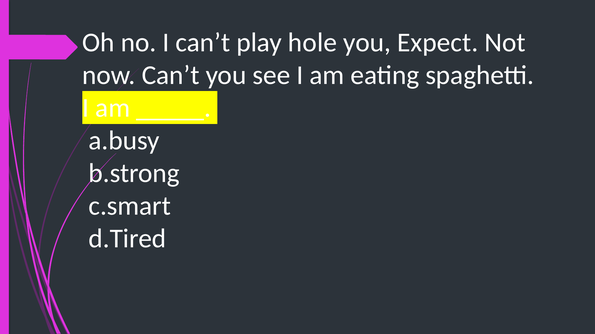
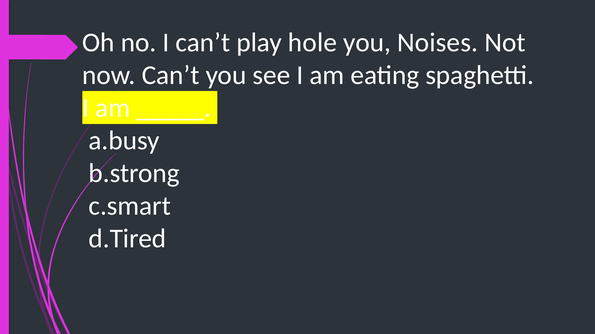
Expect: Expect -> Noises (438, 43)
